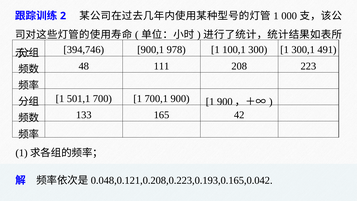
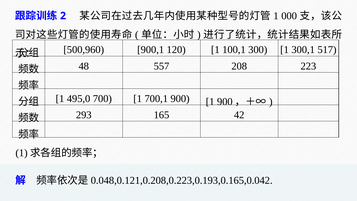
394,746: 394,746 -> 500,960 (84, 50)
978: 978 -> 120 (176, 50)
491: 491 -> 517 (327, 50)
111: 111 -> 557 (161, 66)
501,1: 501,1 -> 495,0 (79, 99)
133: 133 -> 293 (84, 115)
